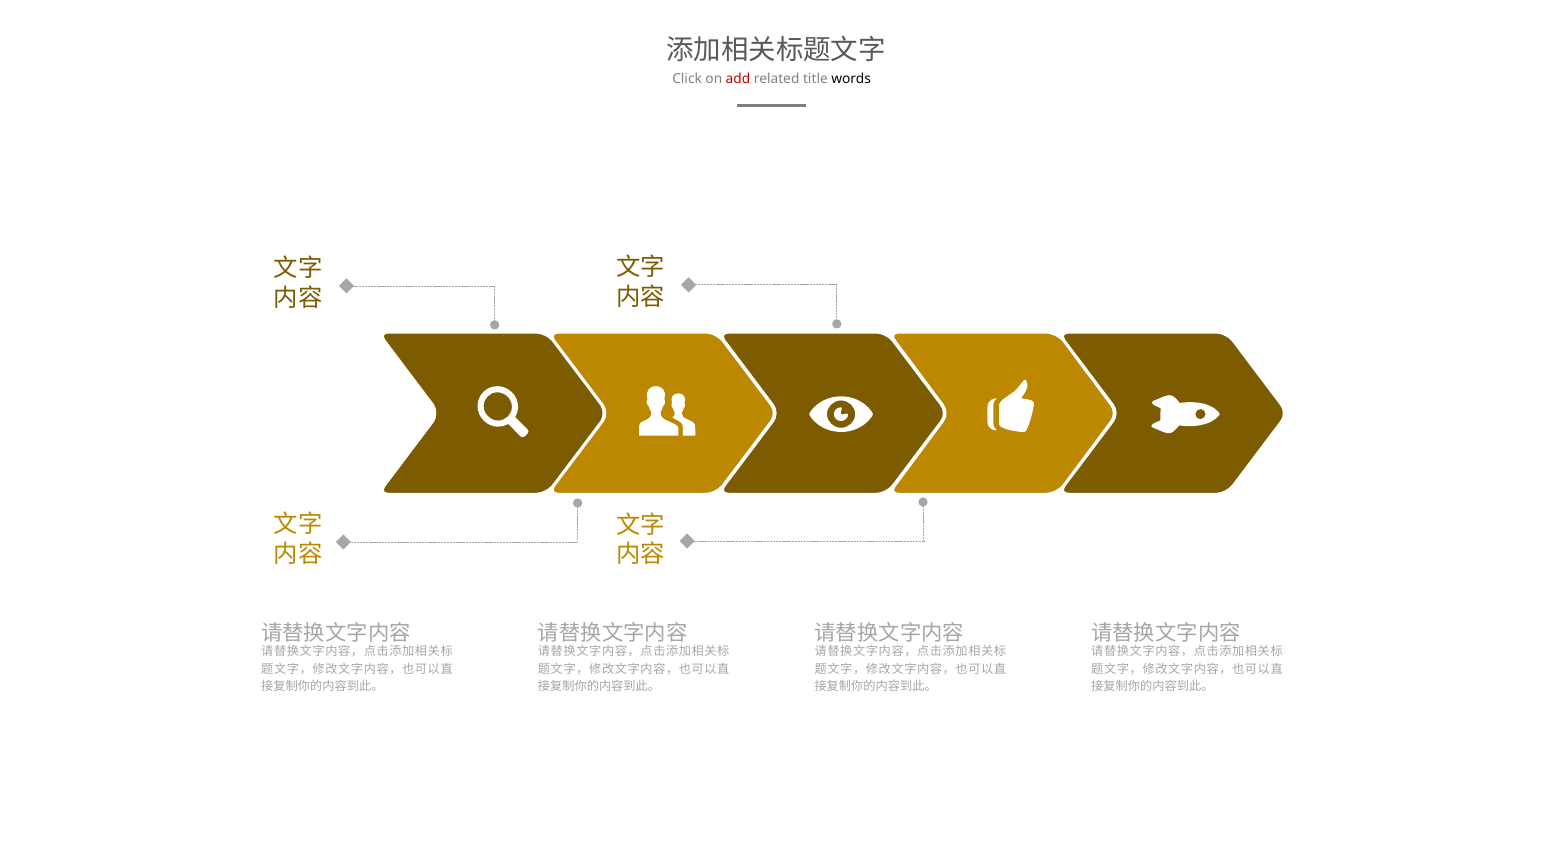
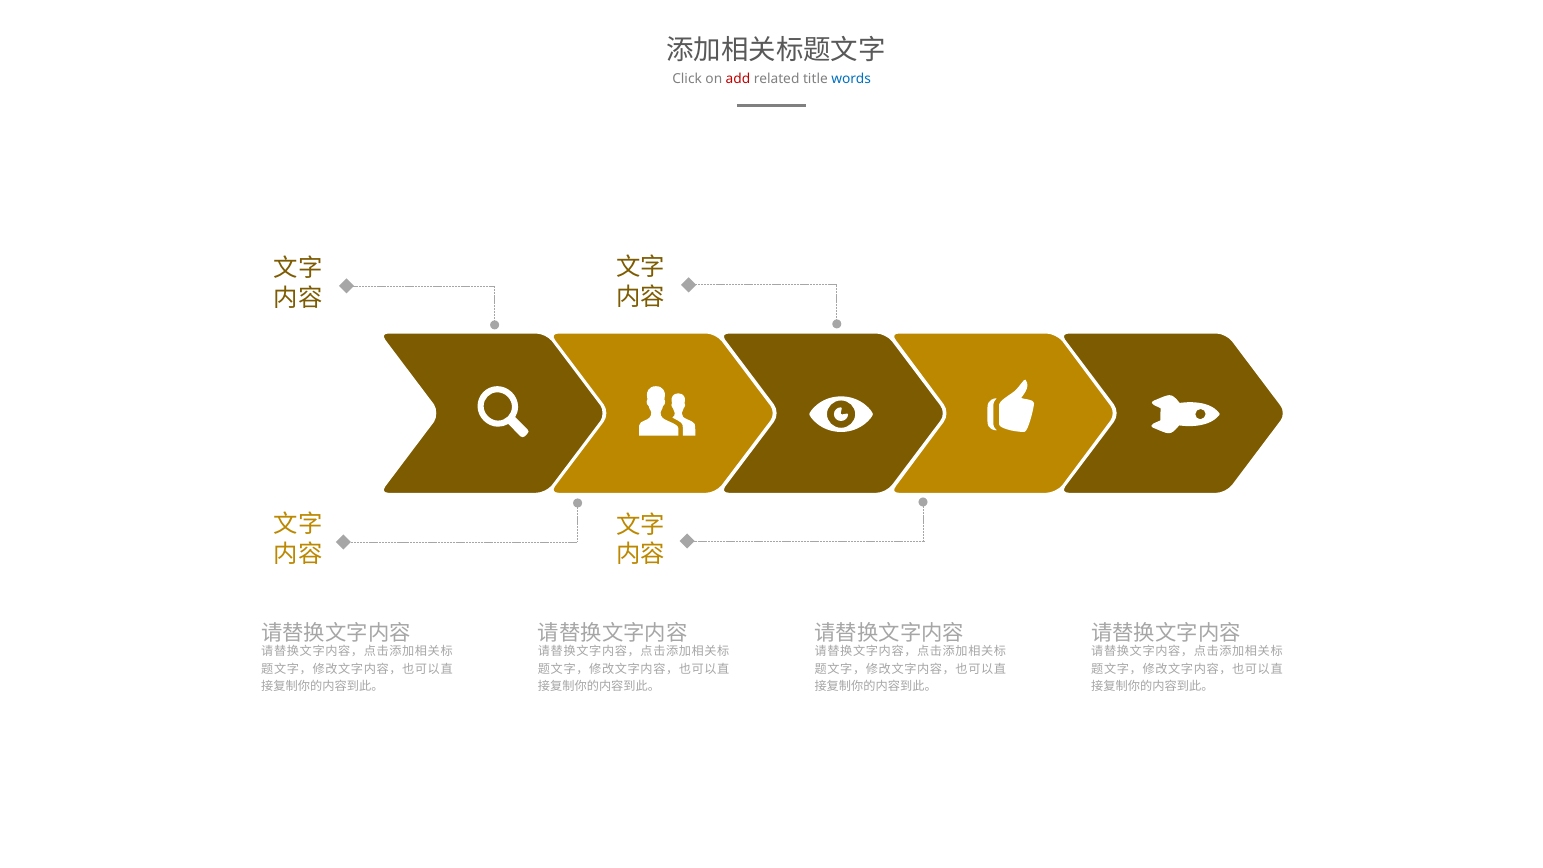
words colour: black -> blue (851, 79)
